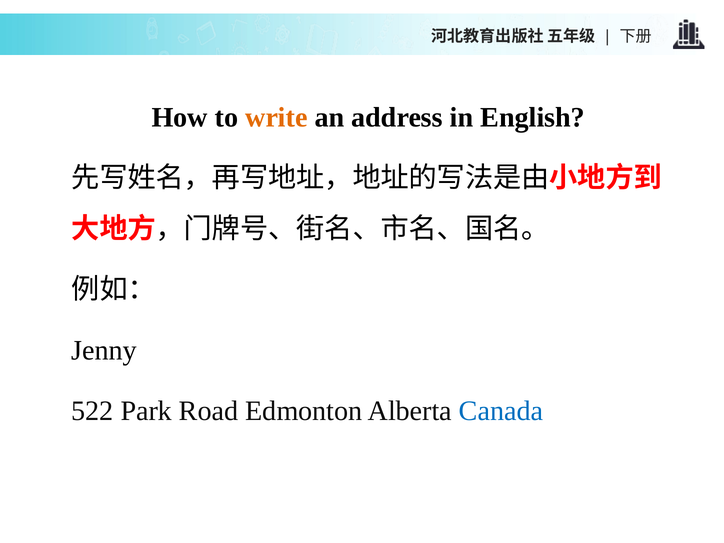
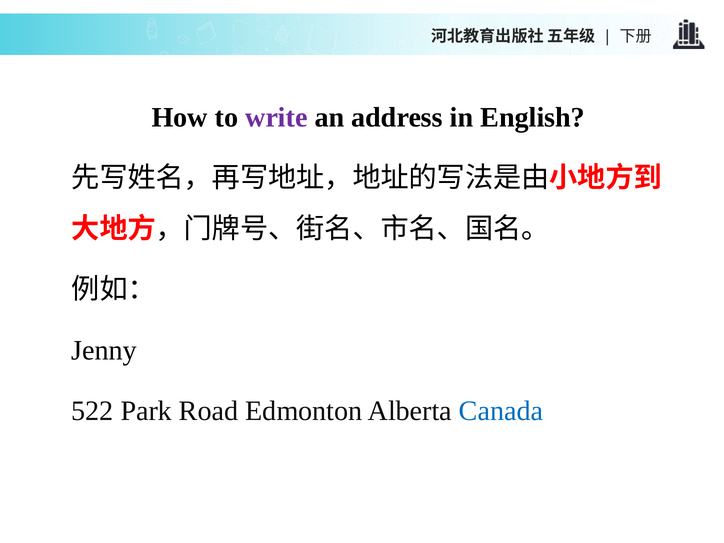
write colour: orange -> purple (276, 117)
